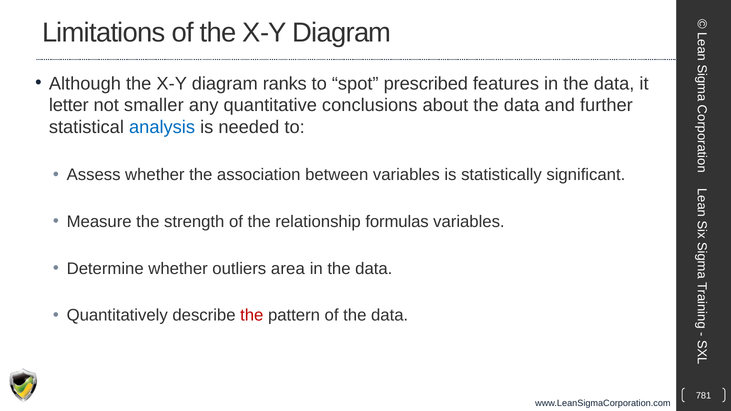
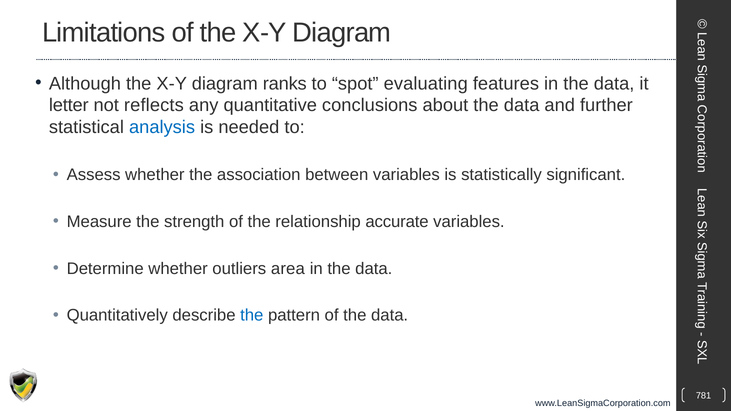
prescribed: prescribed -> evaluating (426, 84)
smaller: smaller -> reflects (154, 105)
formulas: formulas -> accurate (397, 222)
the colour: red -> blue (252, 316)
